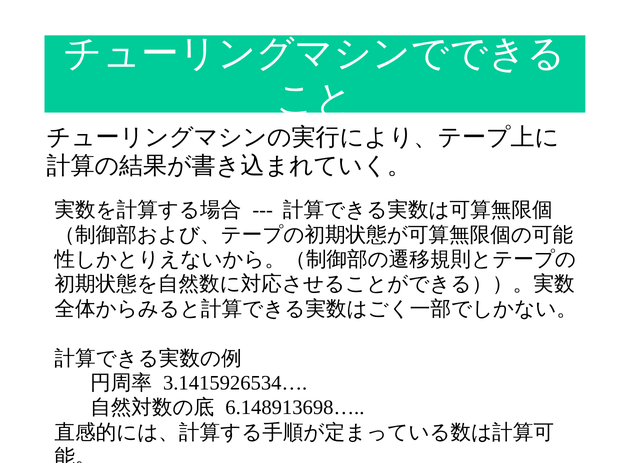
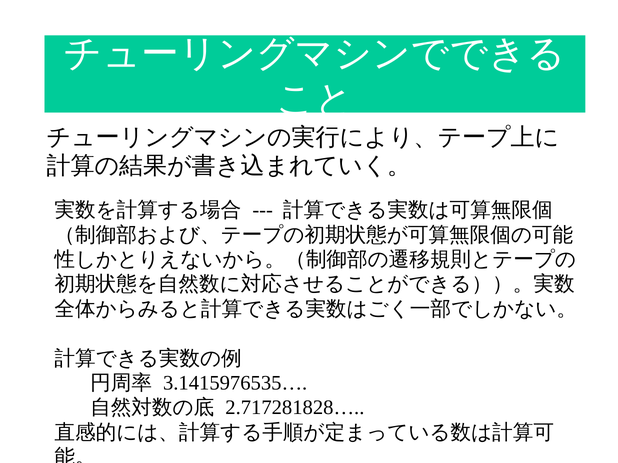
3.1415926534…: 3.1415926534… -> 3.1415976535… (235, 383)
6.148913698…: 6.148913698… -> 2.717281828… (295, 408)
